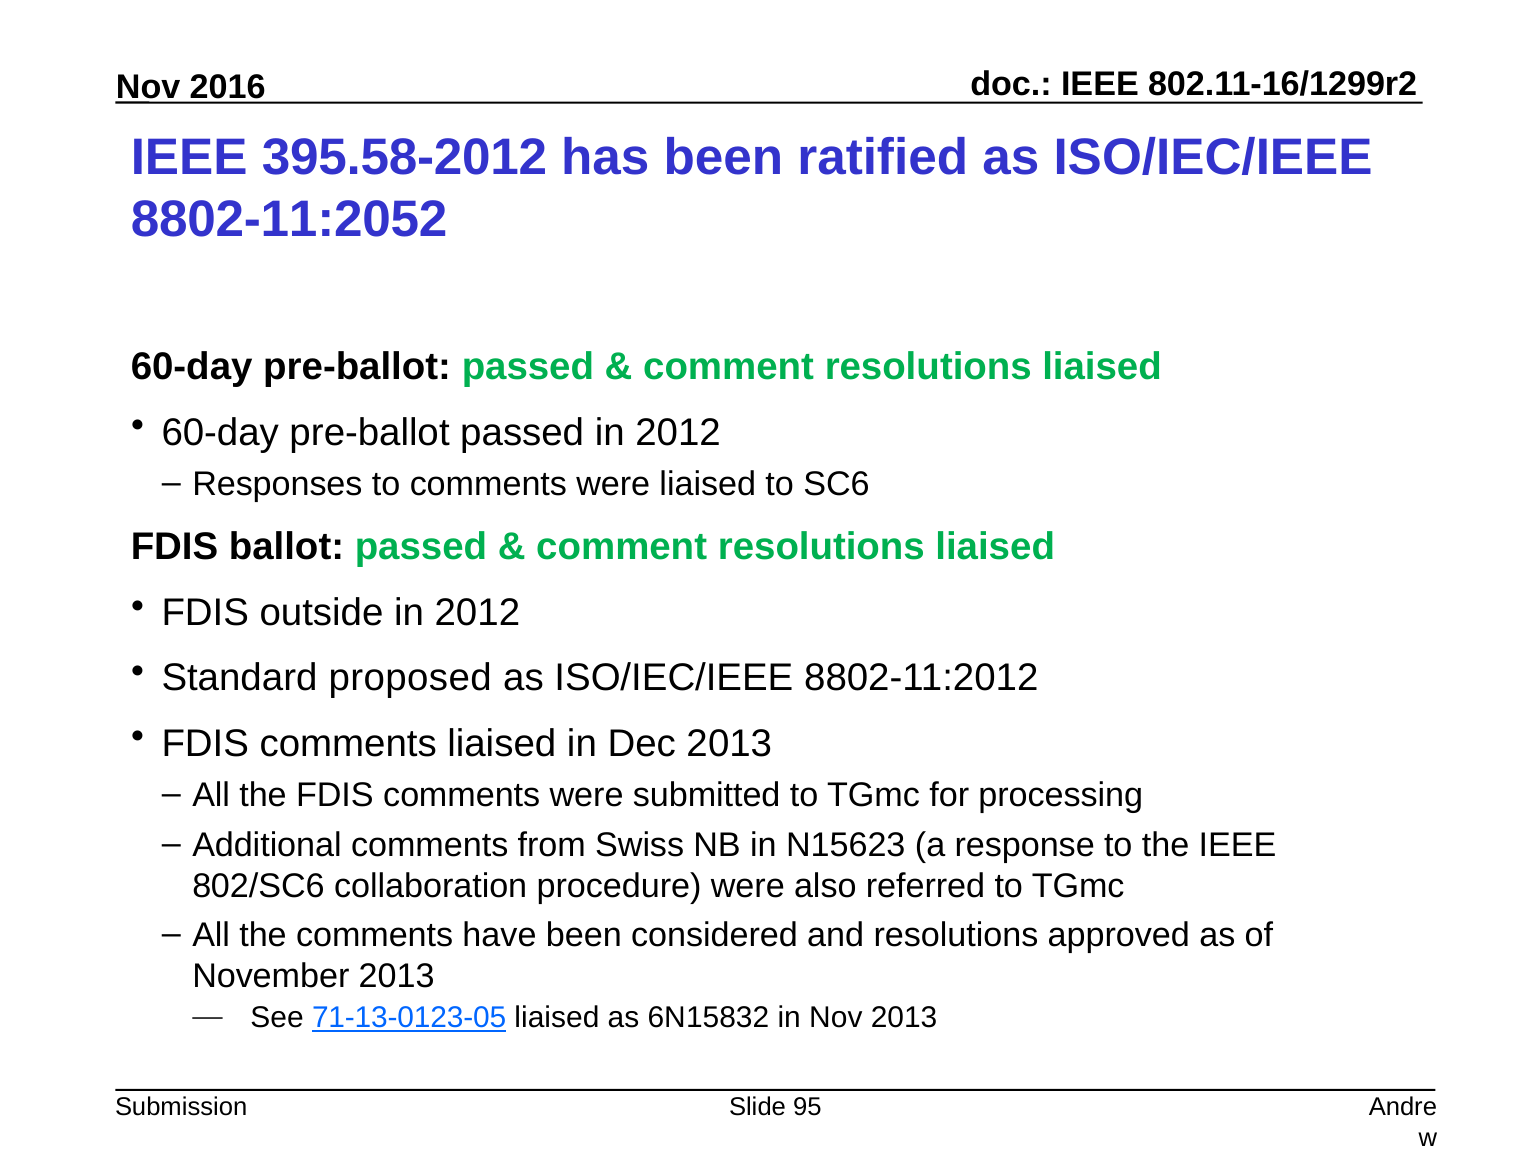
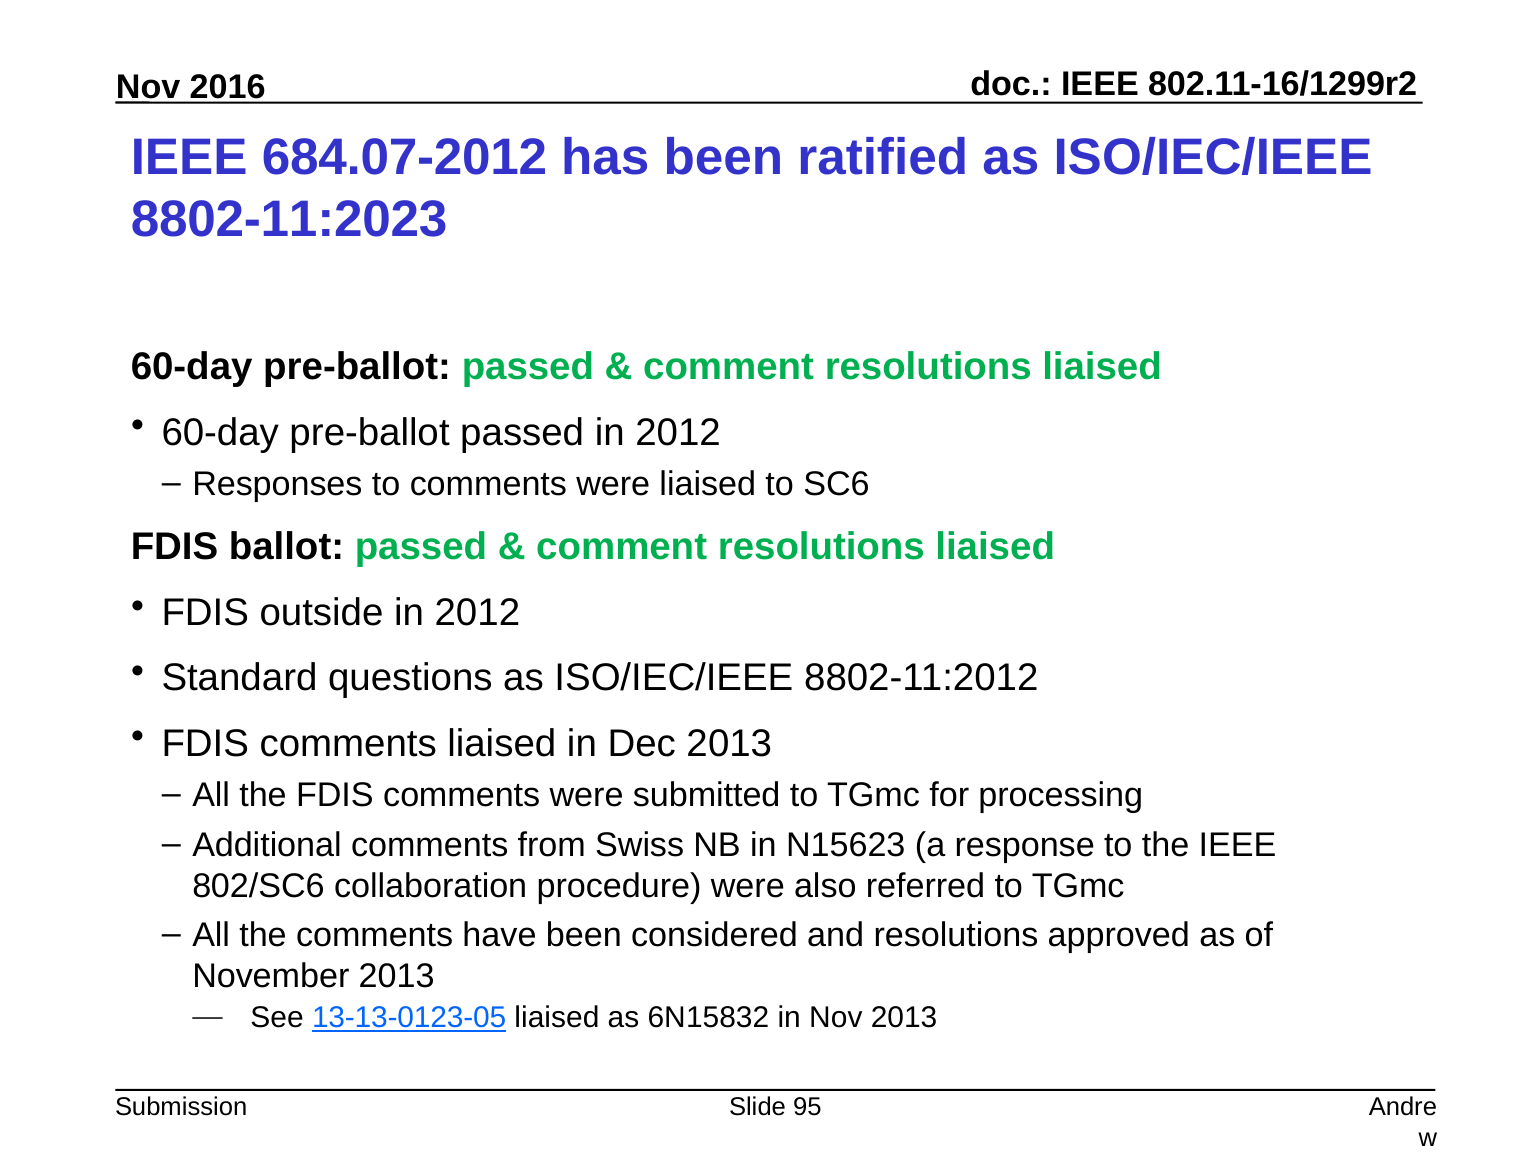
395.58-2012: 395.58-2012 -> 684.07-2012 (404, 157)
8802-11:2052: 8802-11:2052 -> 8802-11:2023 (289, 219)
proposed: proposed -> questions (410, 678)
71-13-0123-05: 71-13-0123-05 -> 13-13-0123-05 (409, 1017)
